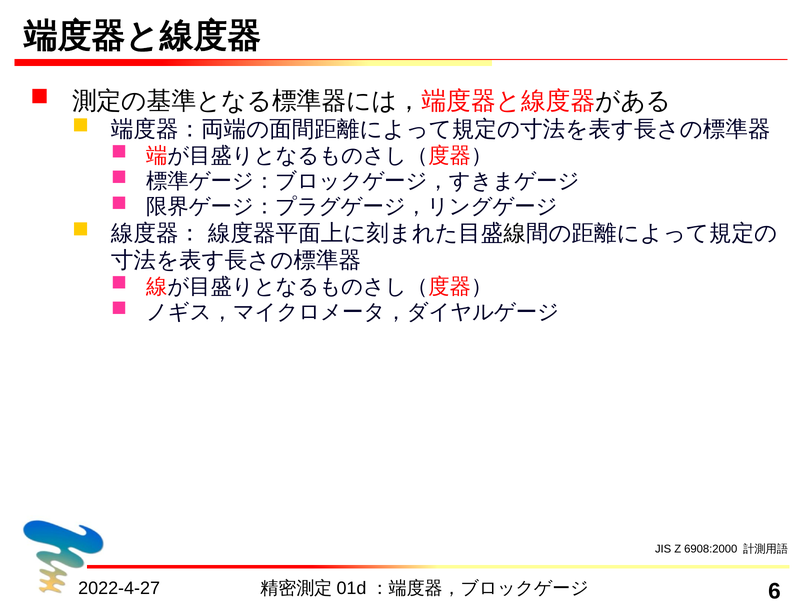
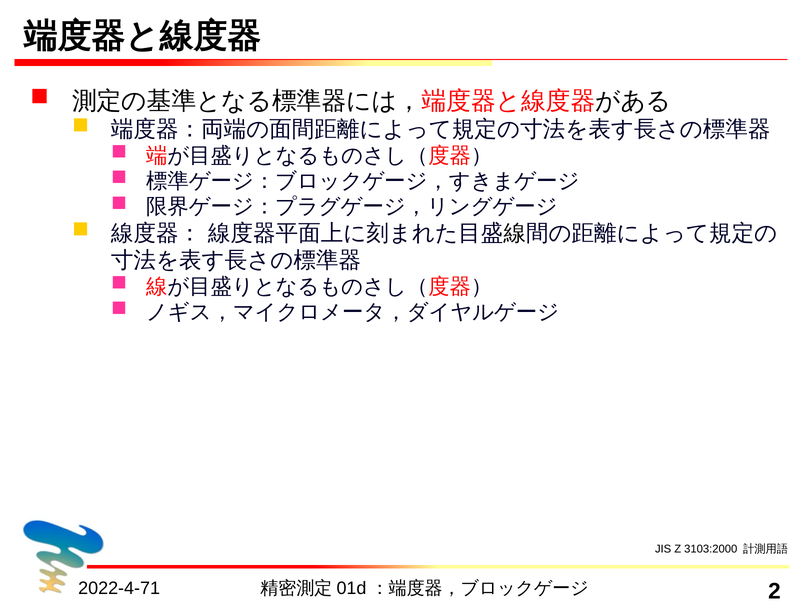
6908:2000: 6908:2000 -> 3103:2000 (711, 549)
2022-4-27: 2022-4-27 -> 2022-4-71 (119, 588)
6: 6 -> 2 (774, 592)
